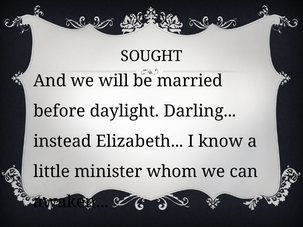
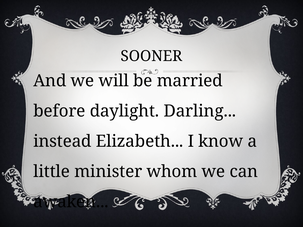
SOUGHT: SOUGHT -> SOONER (151, 56)
